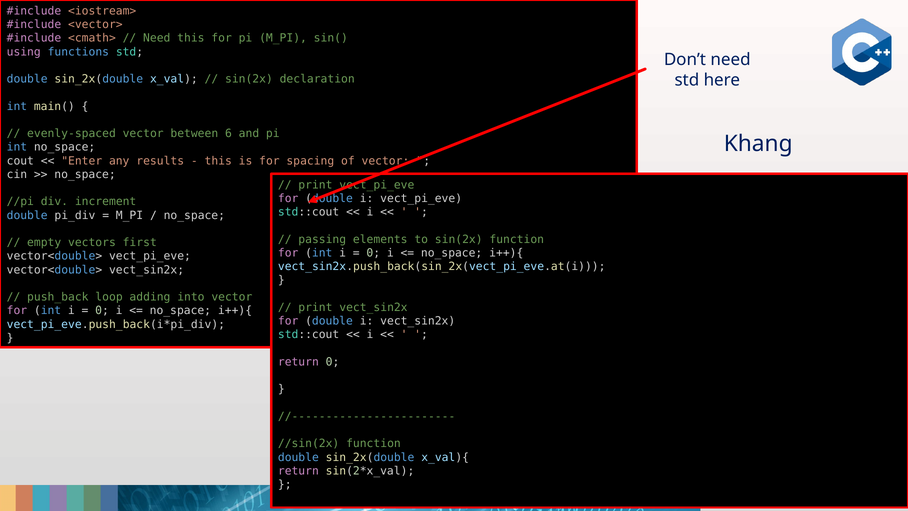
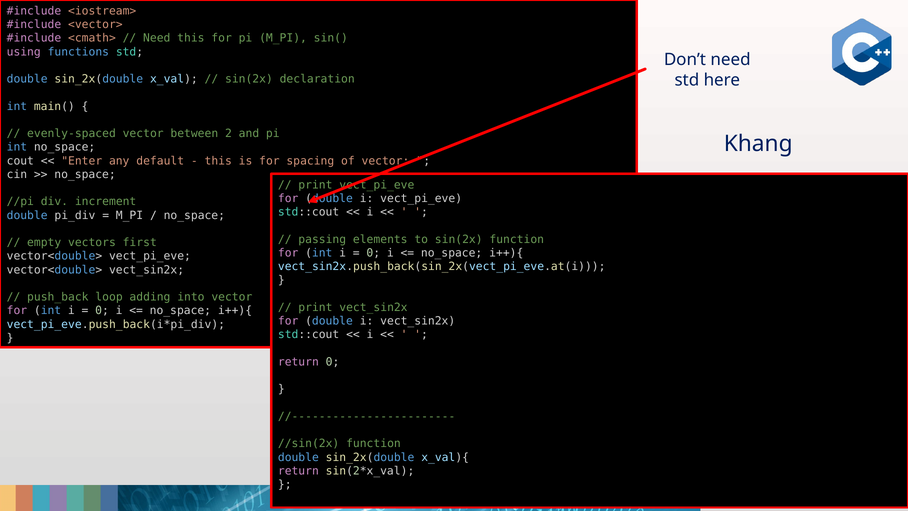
6: 6 -> 2 (228, 134)
results: results -> default (160, 161)
